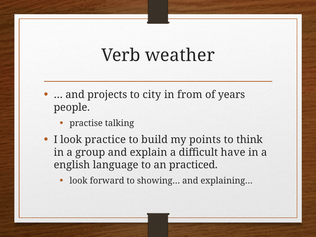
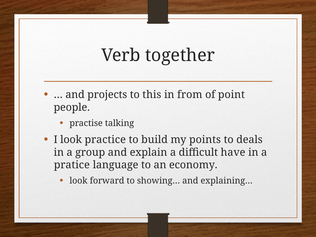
weather: weather -> together (180, 55)
city: city -> this (152, 95)
years: years -> point (231, 95)
think: think -> deals (249, 140)
english: english -> pratice (72, 165)
practiced: practiced -> economy (193, 165)
